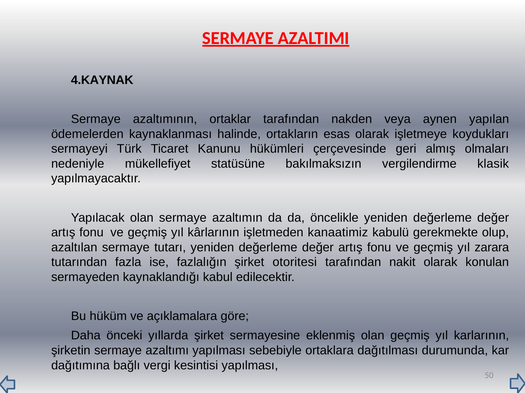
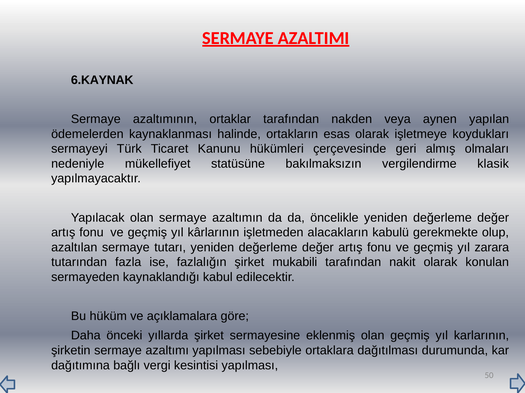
4.KAYNAK: 4.KAYNAK -> 6.KAYNAK (102, 80)
kanaatimiz: kanaatimiz -> alacakların (338, 233)
otoritesi: otoritesi -> mukabili (295, 263)
